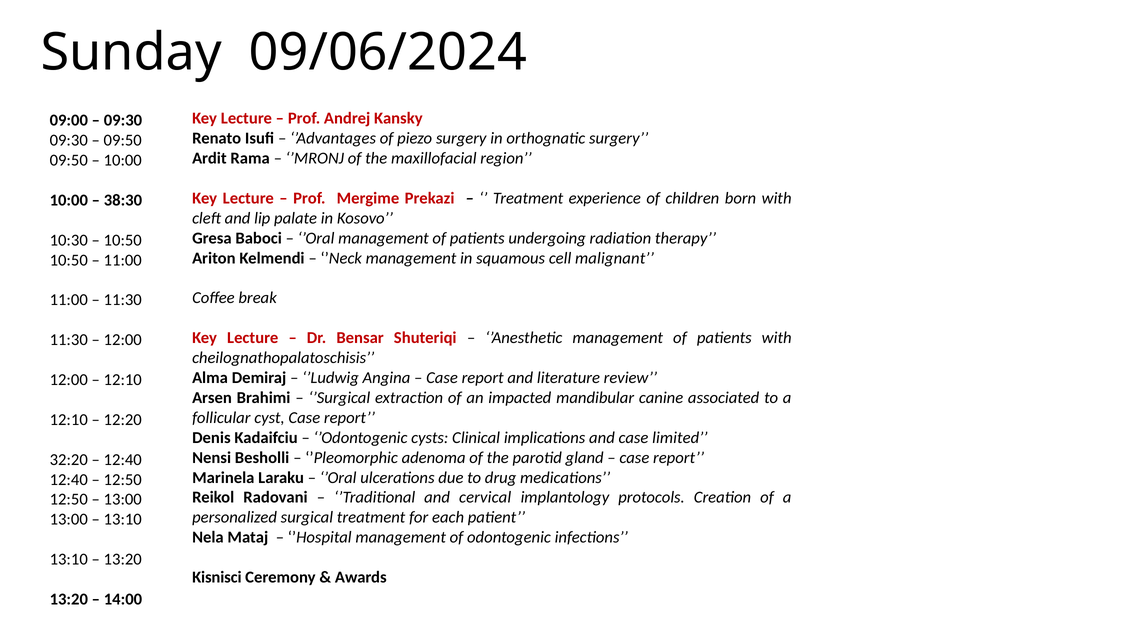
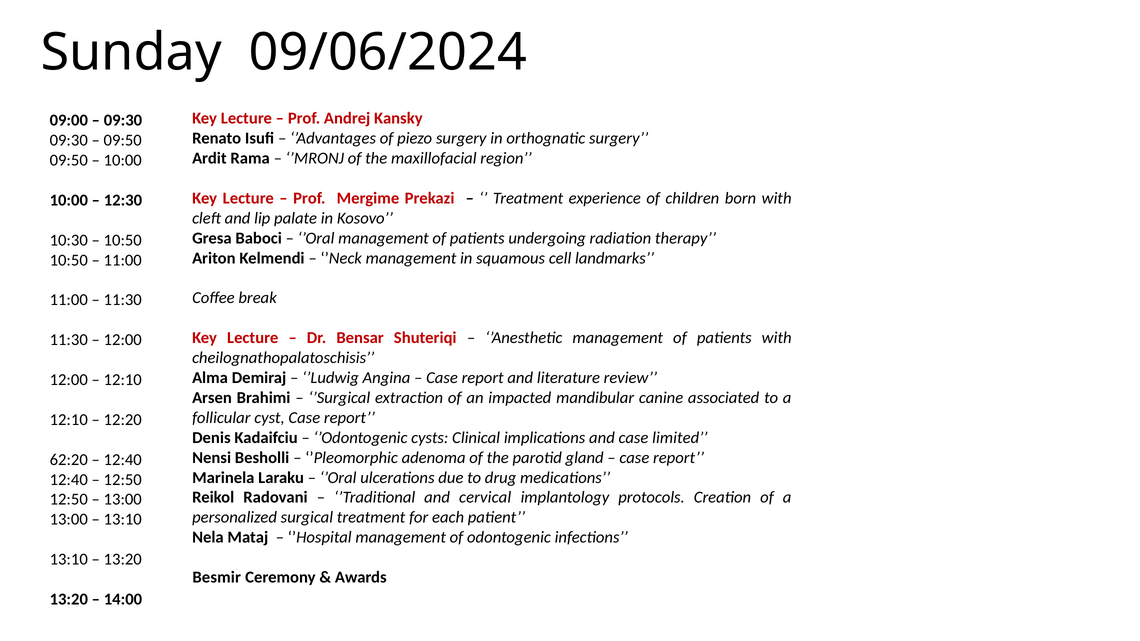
38:30: 38:30 -> 12:30 (123, 200)
malignant: malignant -> landmarks (615, 258)
32:20: 32:20 -> 62:20 (69, 460)
Kisnisci: Kisnisci -> Besmir (217, 578)
